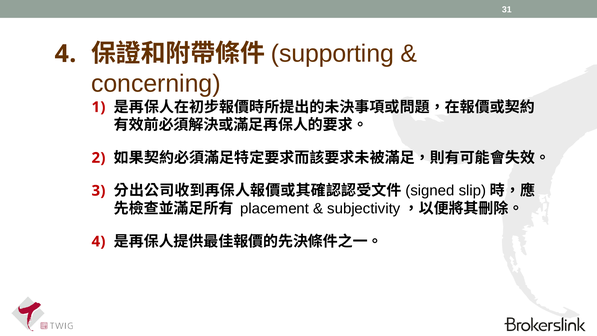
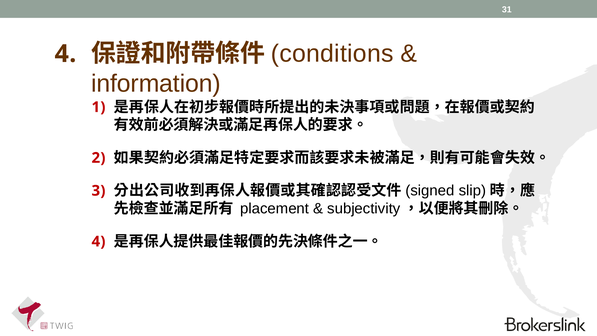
supporting: supporting -> conditions (332, 54)
concerning: concerning -> information (156, 84)
